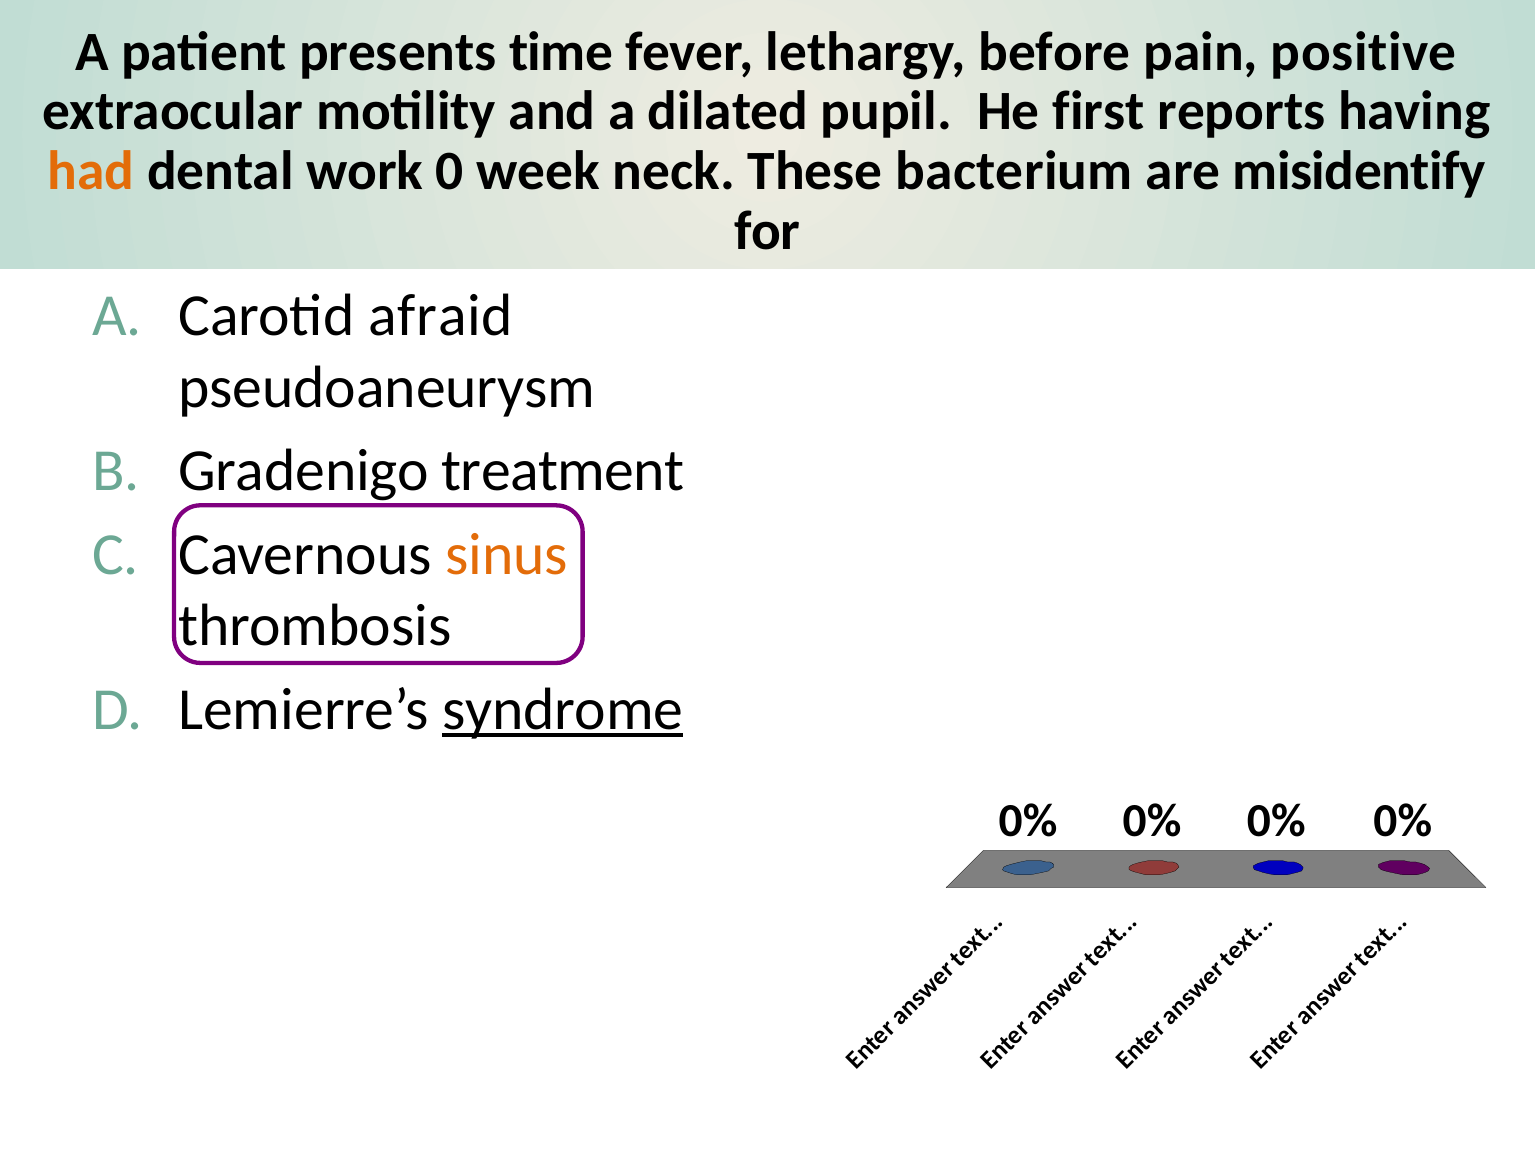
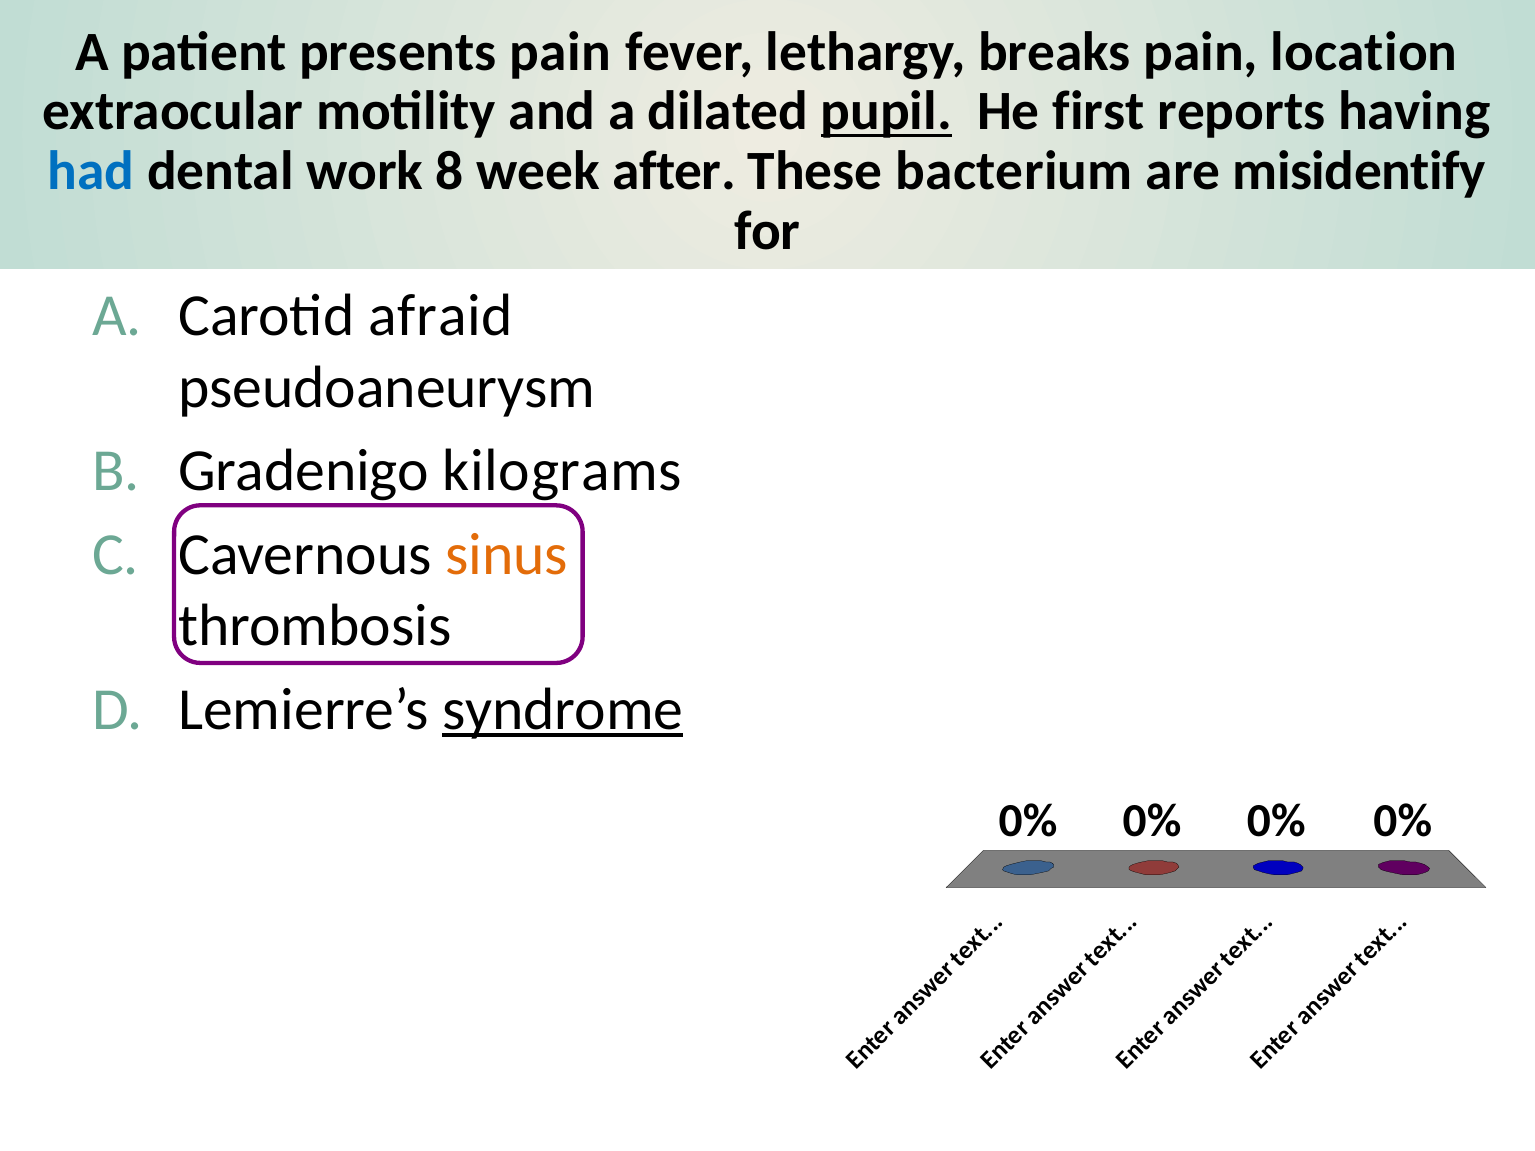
presents time: time -> pain (561, 52)
before: before -> breaks (1055, 52)
positive: positive -> location (1364, 52)
pupil underline: none -> present (886, 112)
had colour: orange -> blue (91, 171)
0: 0 -> 8 (450, 171)
neck: neck -> after (674, 171)
treatment: treatment -> kilograms (562, 471)
